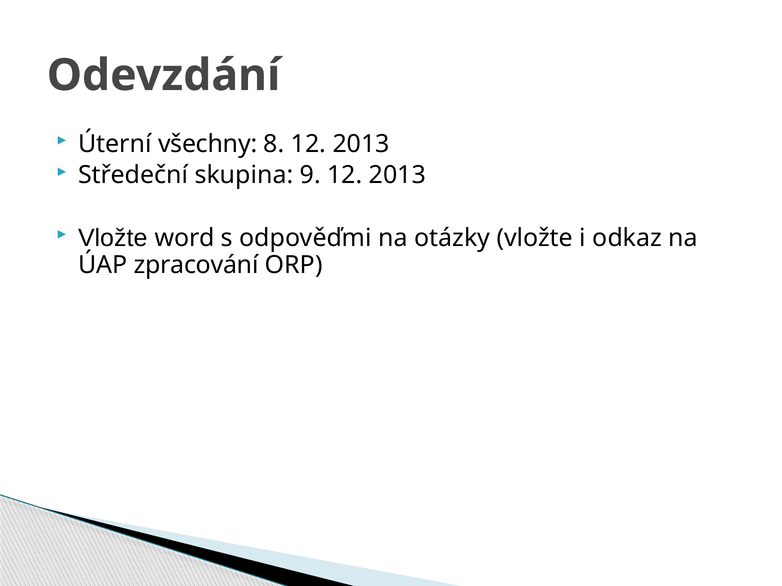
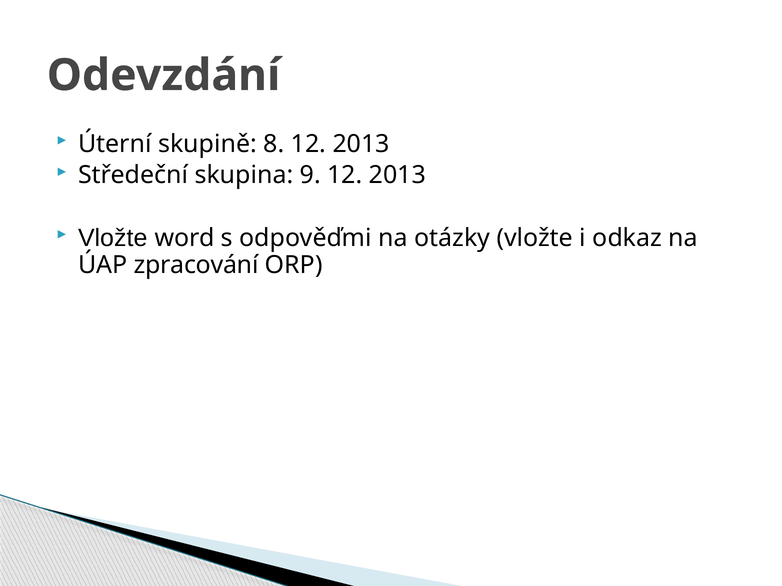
všechny: všechny -> skupině (208, 144)
